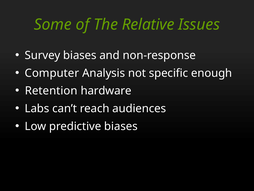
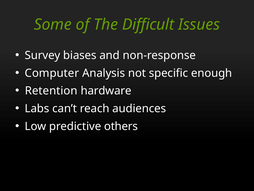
Relative: Relative -> Difficult (148, 25)
predictive biases: biases -> others (121, 126)
